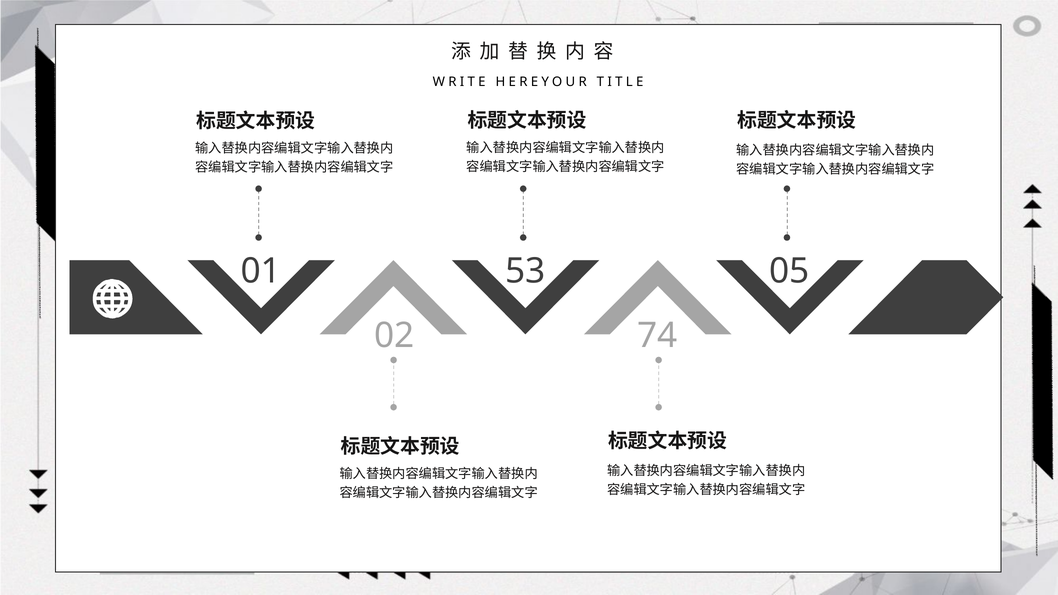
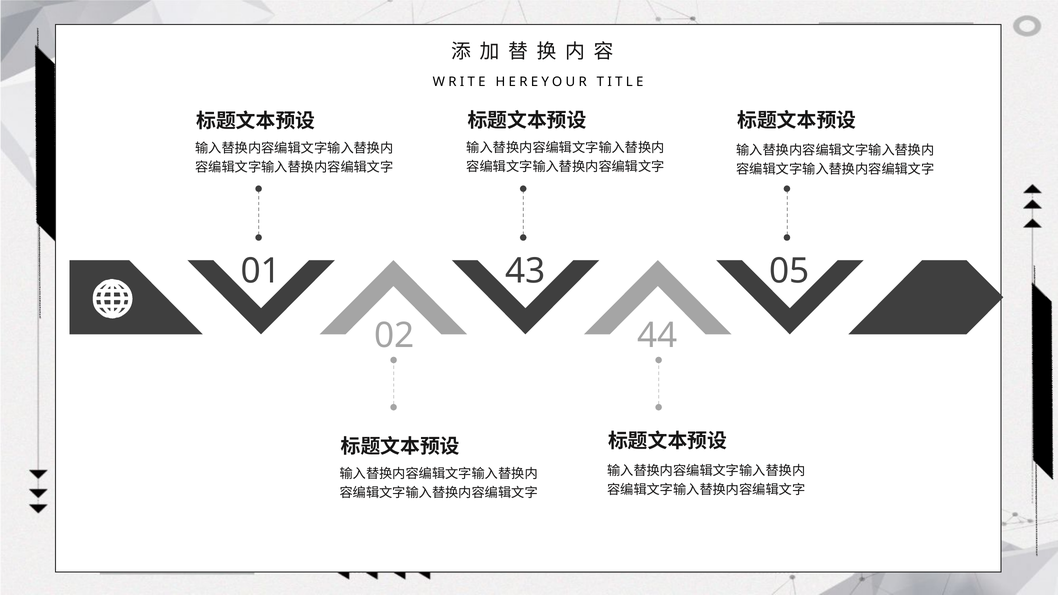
53: 53 -> 43 (525, 271)
74: 74 -> 44 (657, 336)
